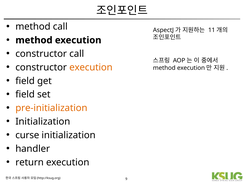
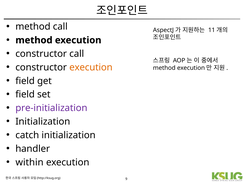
pre-initialization colour: orange -> purple (51, 108)
curse: curse -> catch (27, 135)
return: return -> within (30, 162)
